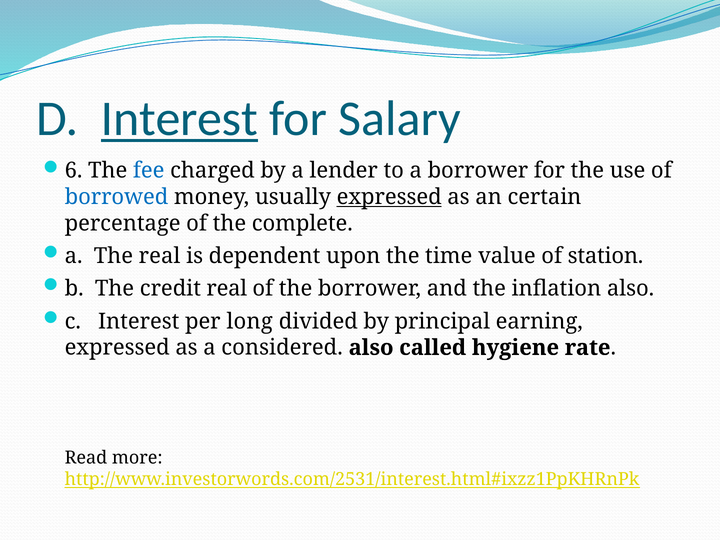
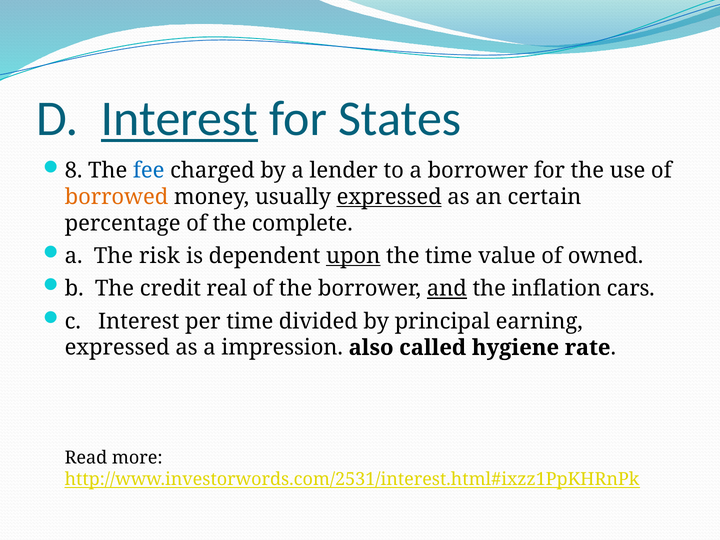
Salary: Salary -> States (400, 119)
6: 6 -> 8 (74, 171)
borrowed colour: blue -> orange (116, 197)
The real: real -> risk (159, 256)
upon underline: none -> present (353, 256)
station: station -> owned (606, 256)
and underline: none -> present (447, 289)
inflation also: also -> cars (631, 289)
per long: long -> time (250, 321)
considered: considered -> impression (282, 348)
